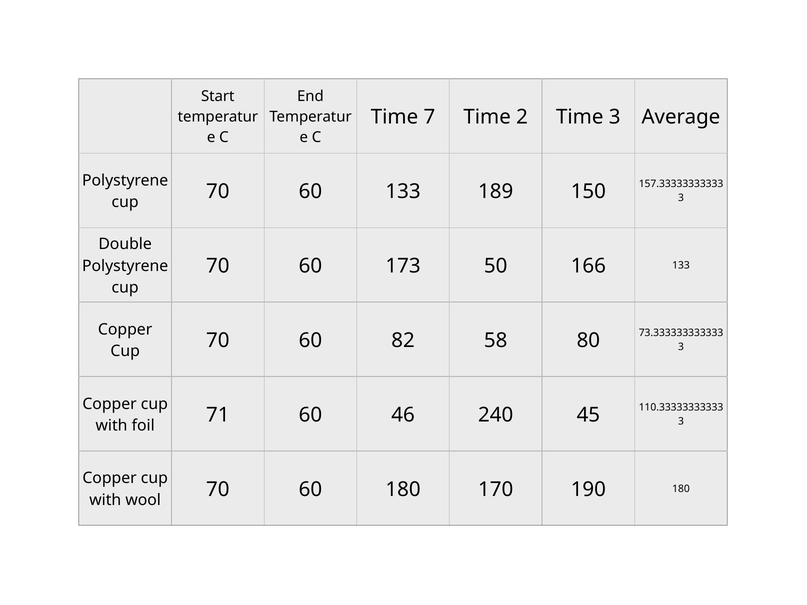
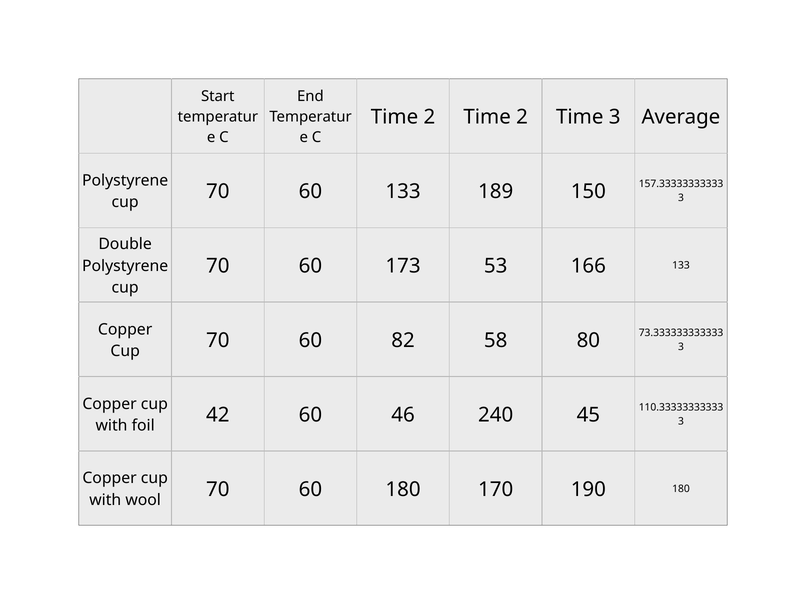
7: 7 -> 2 (429, 117)
50: 50 -> 53 (496, 266)
71: 71 -> 42 (218, 415)
